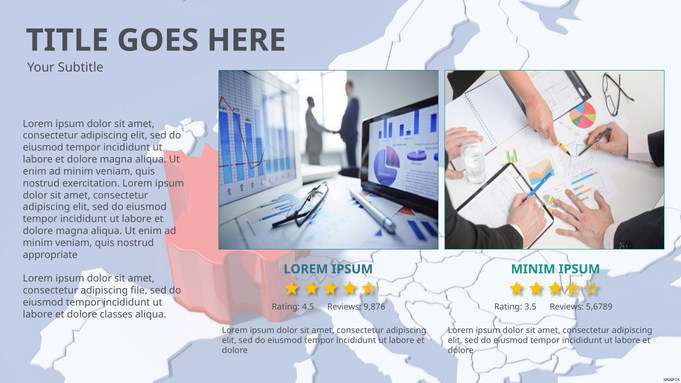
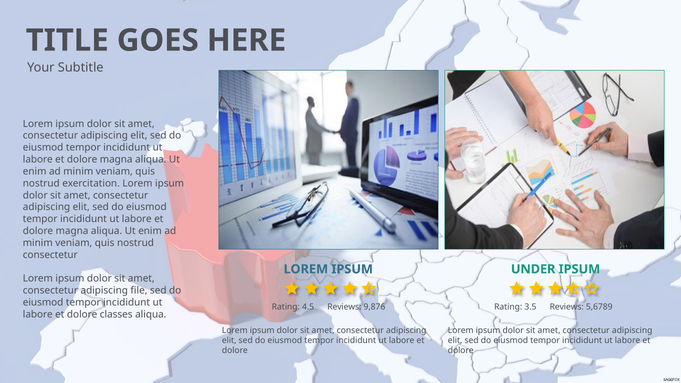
appropriate: appropriate -> consectetur (50, 255)
MINIM: MINIM -> UNDER (533, 269)
